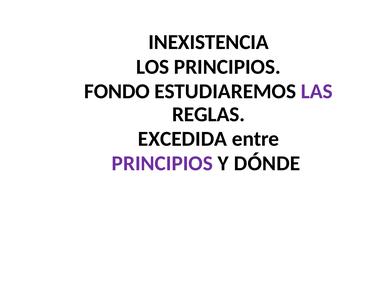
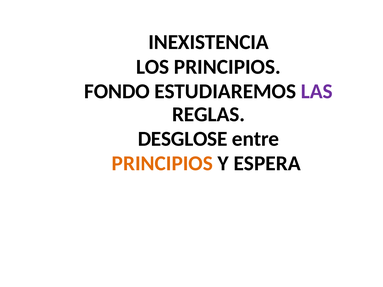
EXCEDIDA: EXCEDIDA -> DESGLOSE (183, 139)
PRINCIPIOS colour: purple -> orange (162, 164)
DÓNDE: DÓNDE -> ESPERA (267, 164)
